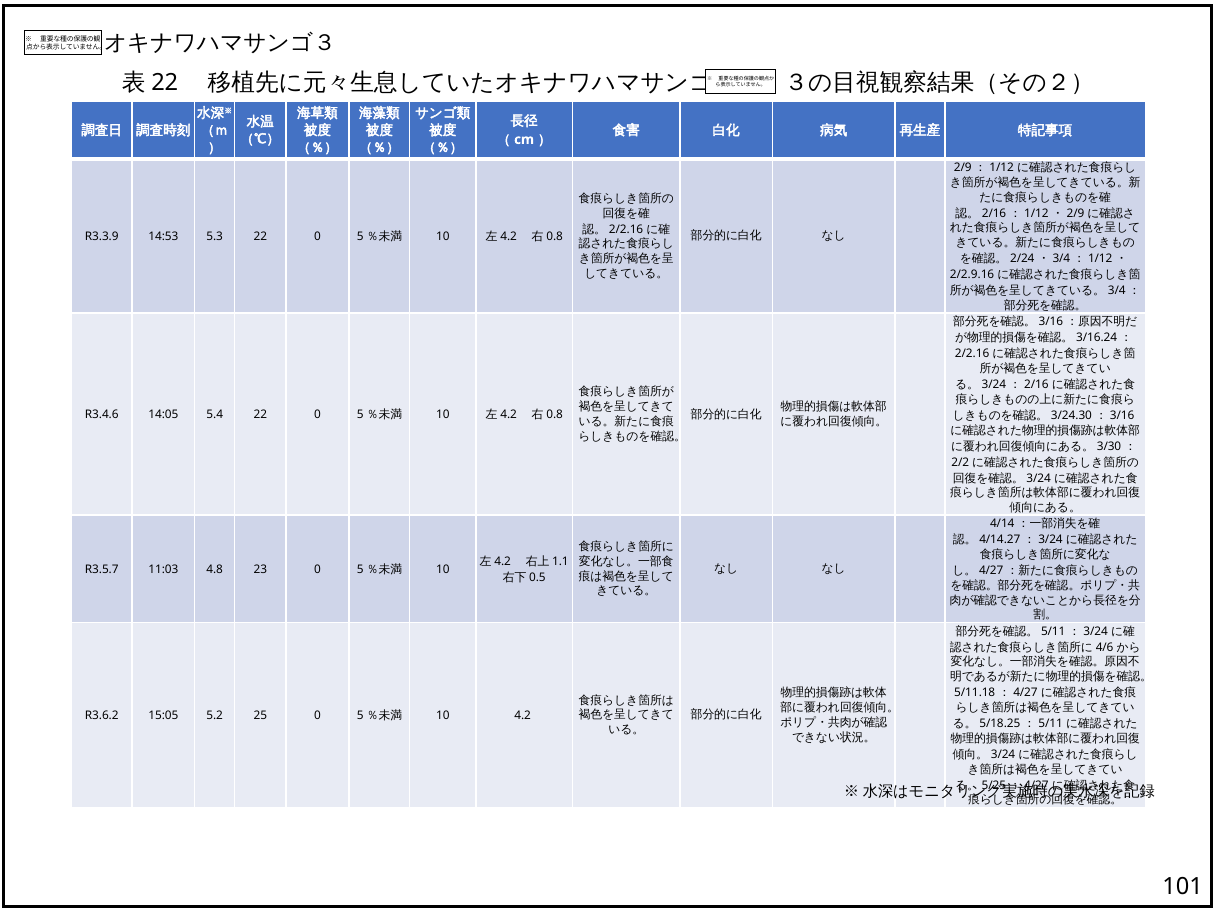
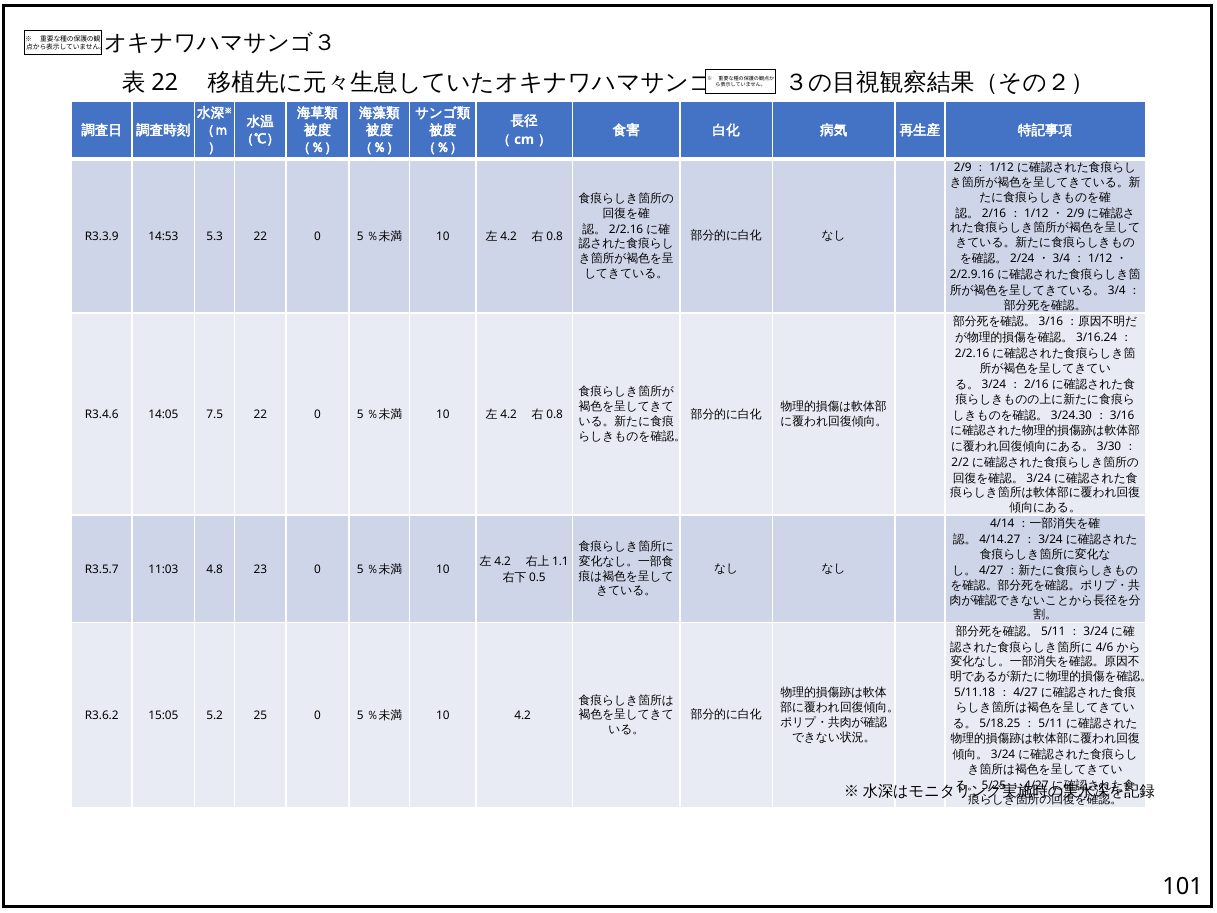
5.4: 5.4 -> 7.5 (215, 415)
